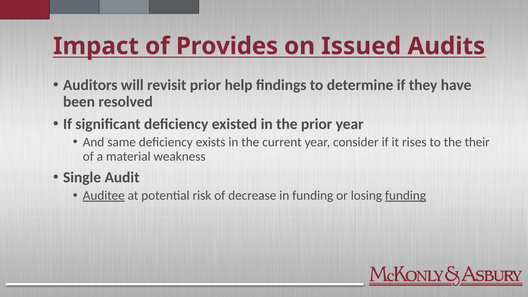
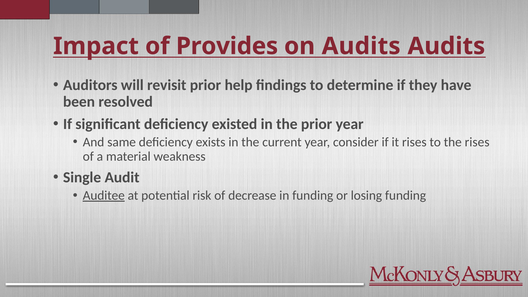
on Issued: Issued -> Audits (361, 46)
the their: their -> rises (477, 142)
funding underline: present -> none (406, 196)
